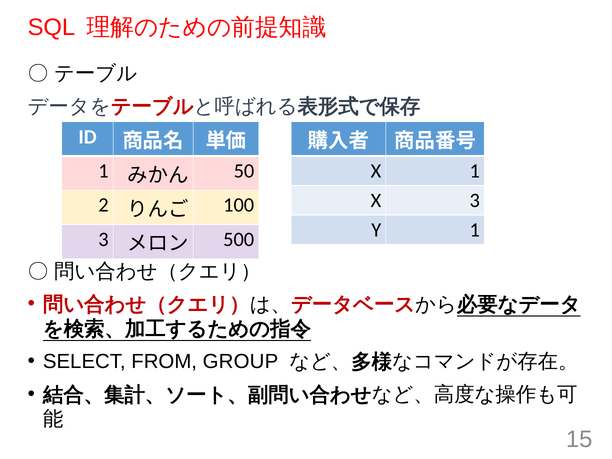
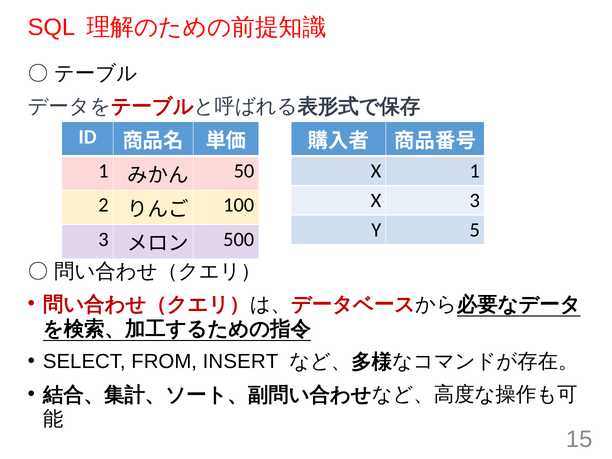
Y 1: 1 -> 5 (475, 230)
GROUP: GROUP -> INSERT (240, 362)
